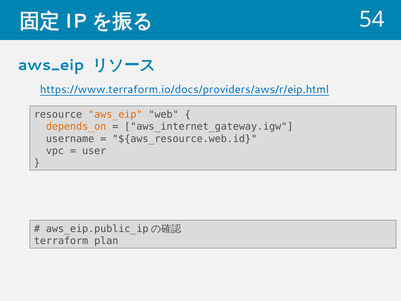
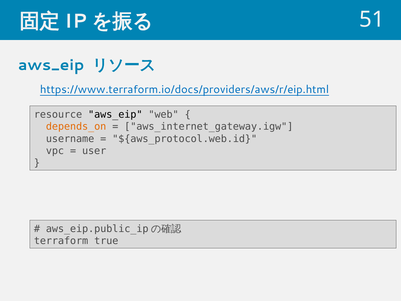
54: 54 -> 51 (372, 19)
aws_eip colour: orange -> black (115, 115)
${aws_resource.web.id: ${aws_resource.web.id -> ${aws_protocol.web.id (185, 139)
plan: plan -> true (106, 241)
